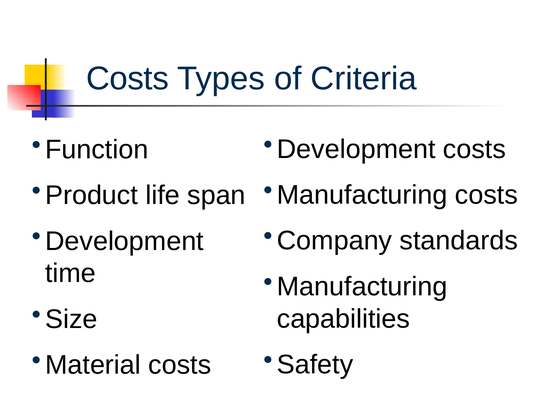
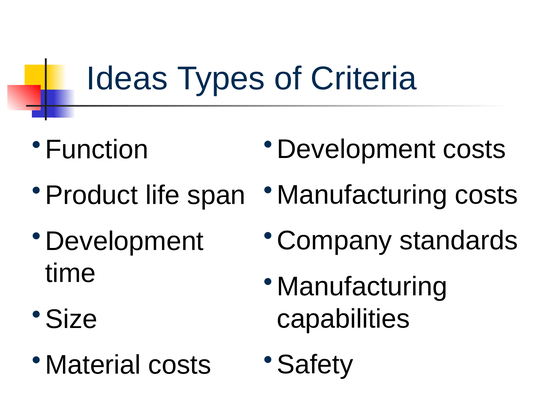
Costs: Costs -> Ideas (127, 79)
